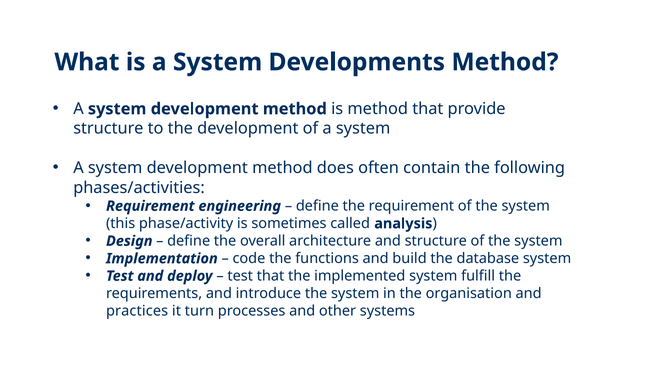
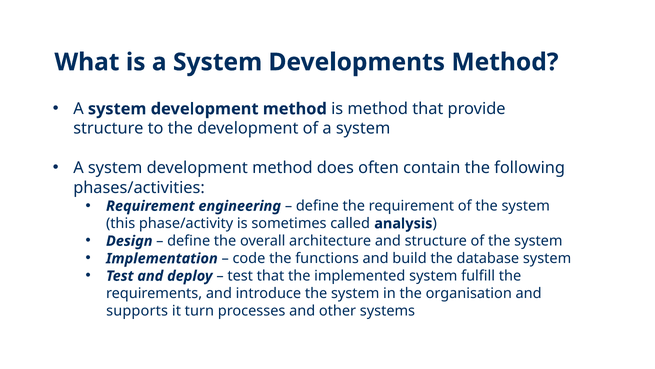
practices: practices -> supports (137, 311)
